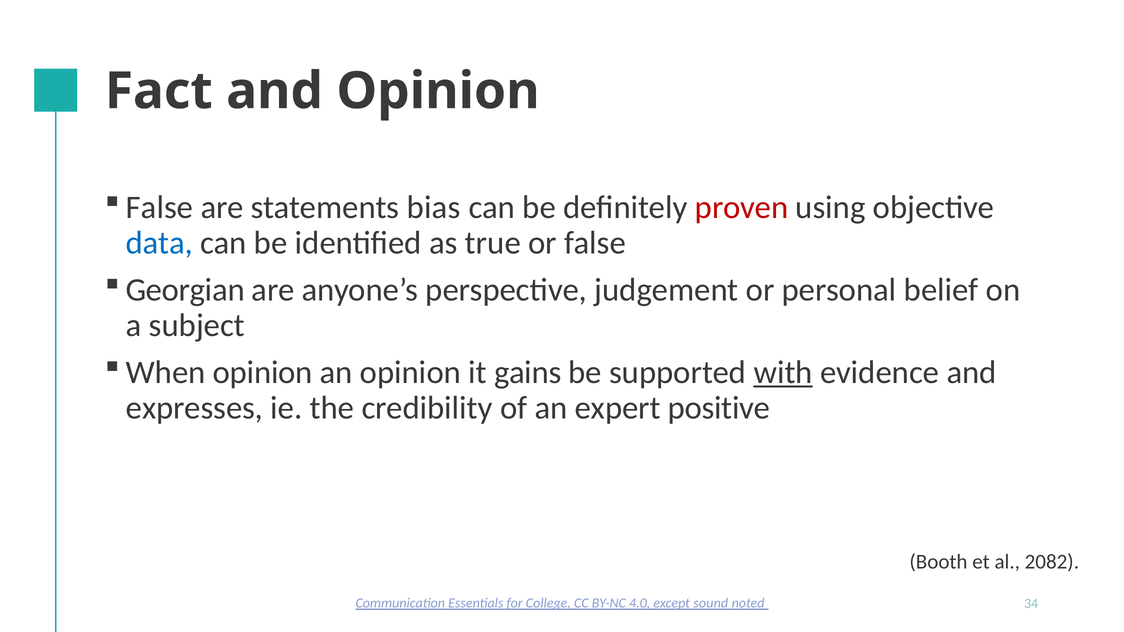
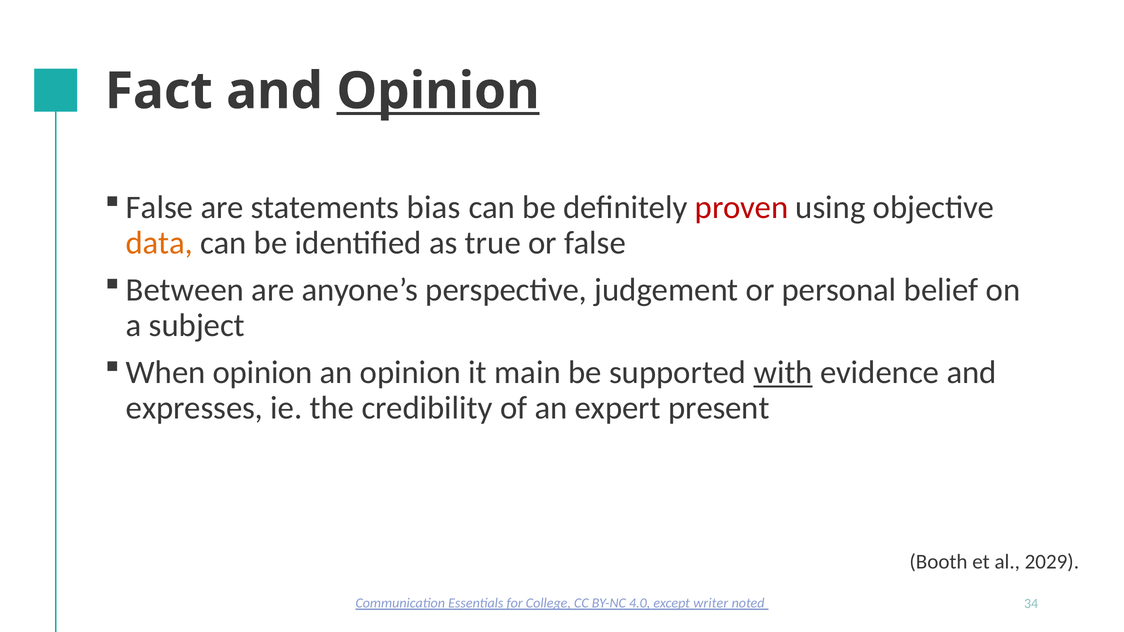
Opinion underline: none -> present (438, 91)
data colour: blue -> orange (159, 243)
Georgian: Georgian -> Between (185, 290)
gains: gains -> main (528, 373)
positive: positive -> present (719, 408)
2082: 2082 -> 2029 (1052, 562)
sound: sound -> writer (711, 603)
